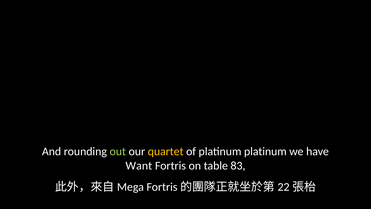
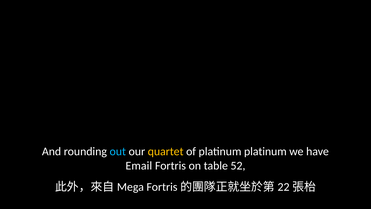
out colour: light green -> light blue (118, 151)
Want: Want -> Email (139, 165)
83: 83 -> 52 (238, 165)
